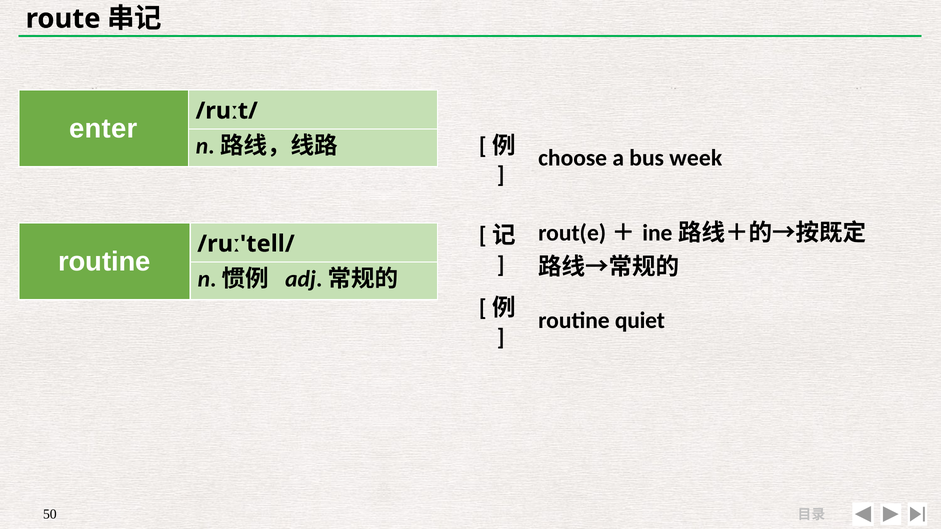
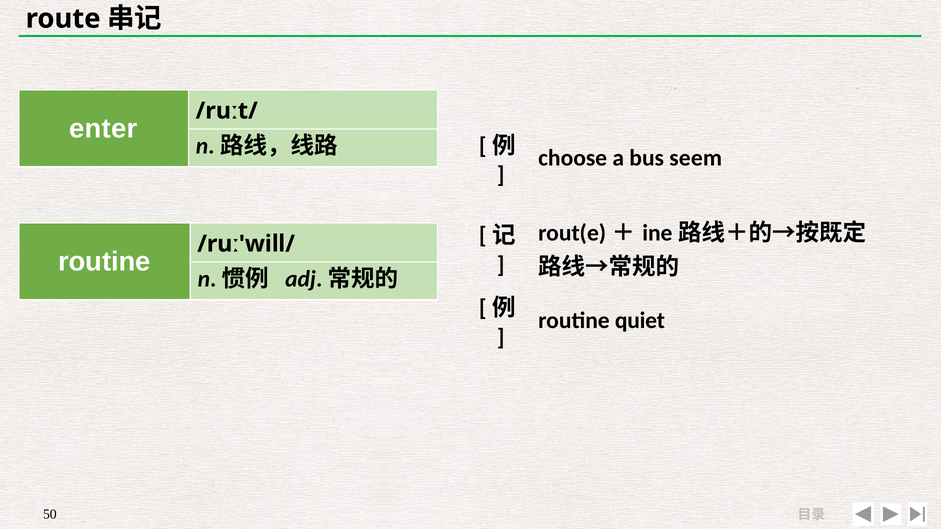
week: week -> seem (696, 158)
/ruː'tell/: /ruː'tell/ -> /ruː'will/ (246, 244)
